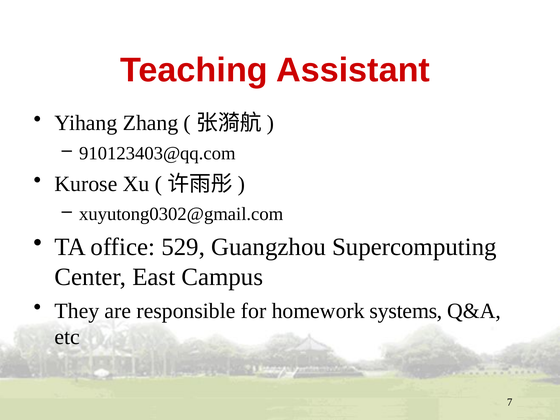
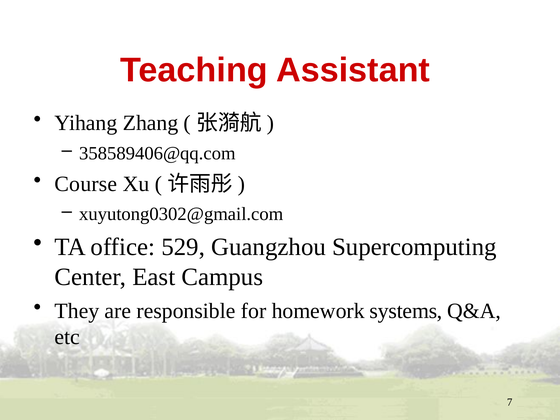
910123403@qq.com: 910123403@qq.com -> 358589406@qq.com (157, 153)
Kurose: Kurose -> Course (86, 184)
